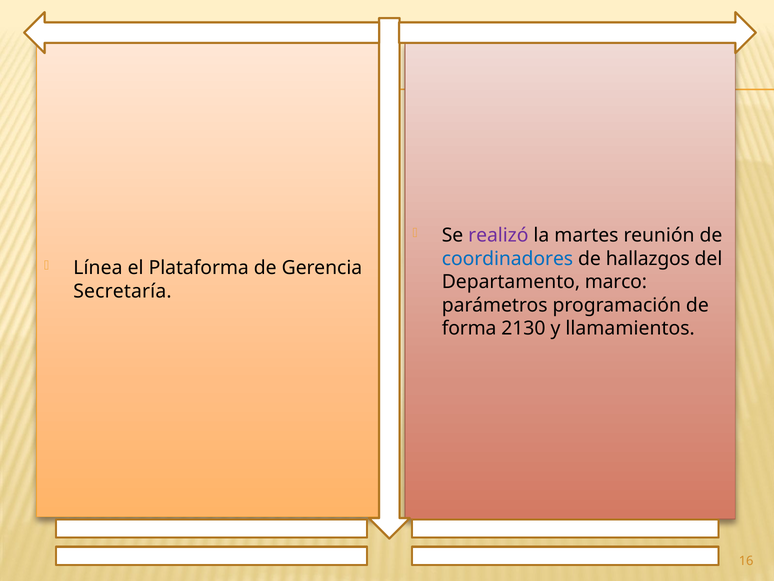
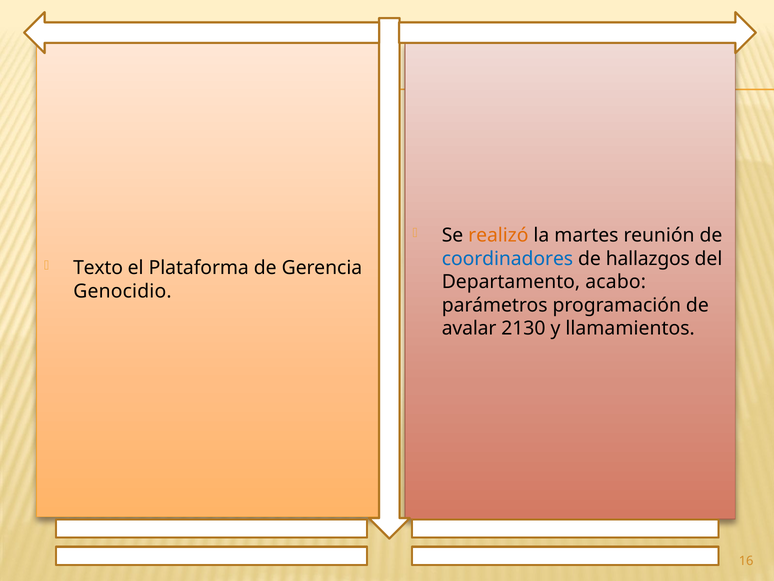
realizó colour: purple -> orange (498, 235)
Línea: Línea -> Texto (98, 268)
marco: marco -> acabo (616, 282)
Secretaría: Secretaría -> Genocidio (122, 291)
forma: forma -> avalar (469, 328)
